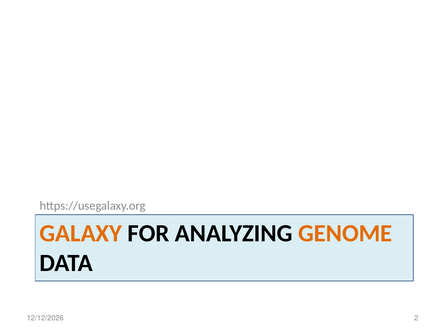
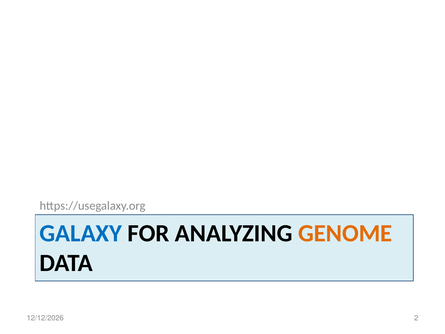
GALAXY colour: orange -> blue (81, 233)
